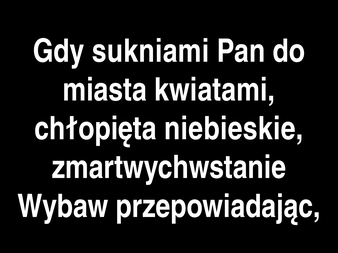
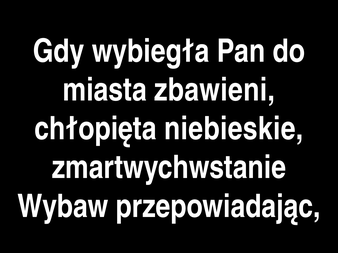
sukniami: sukniami -> wybiegła (151, 51)
kwiatami: kwiatami -> zbawieni (215, 90)
